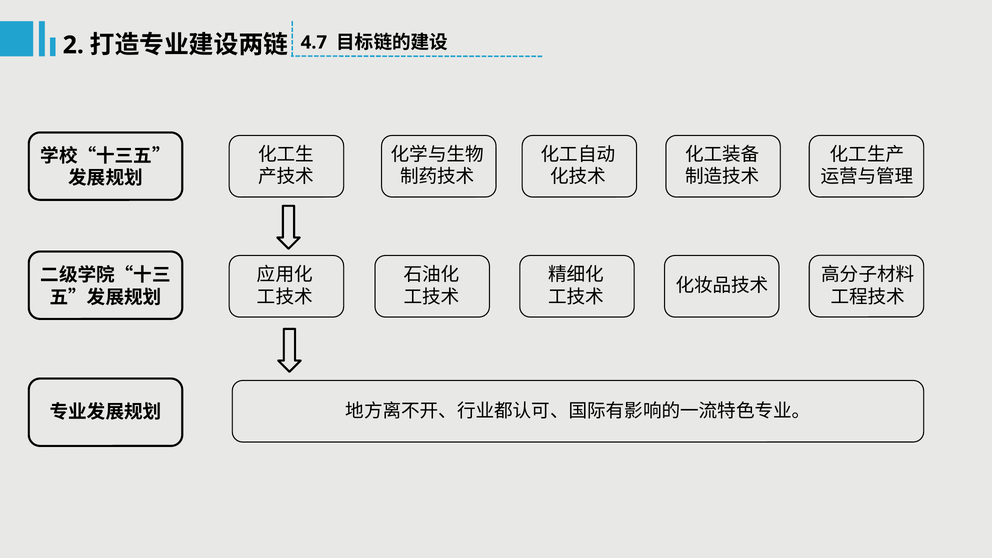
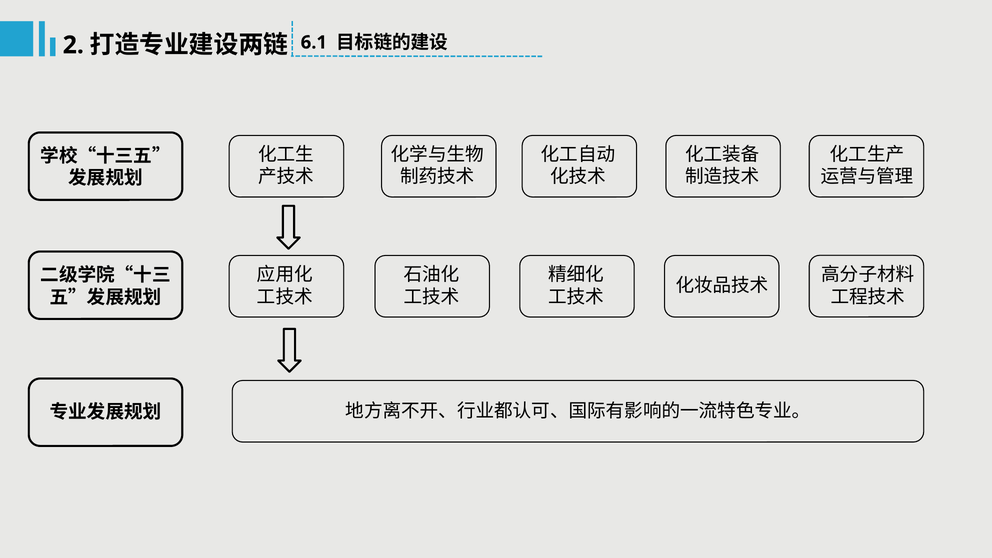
4.7: 4.7 -> 6.1 (314, 42)
